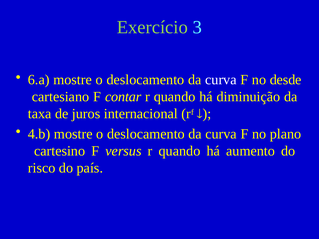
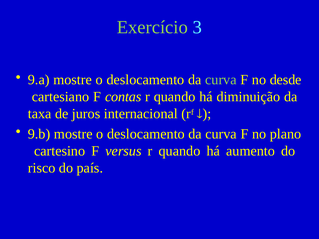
6.a: 6.a -> 9.a (39, 80)
curva colour: white -> light green (221, 80)
contar: contar -> contas (123, 97)
4.b: 4.b -> 9.b (39, 134)
